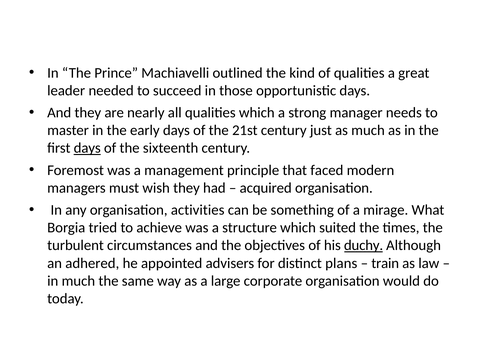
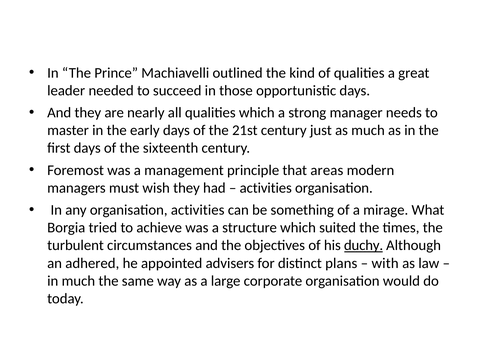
days underline: present -> none (87, 148)
faced: faced -> areas (327, 170)
acquired: acquired -> activities (266, 188)
train: train -> with (385, 263)
